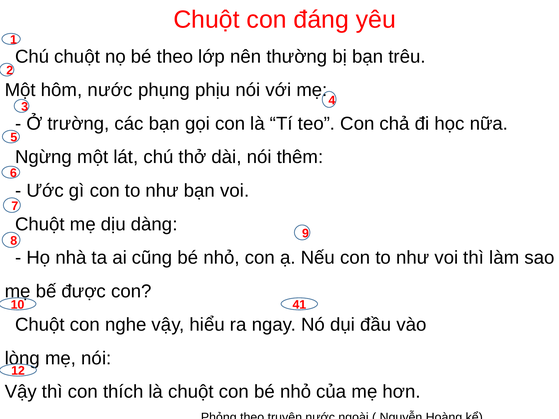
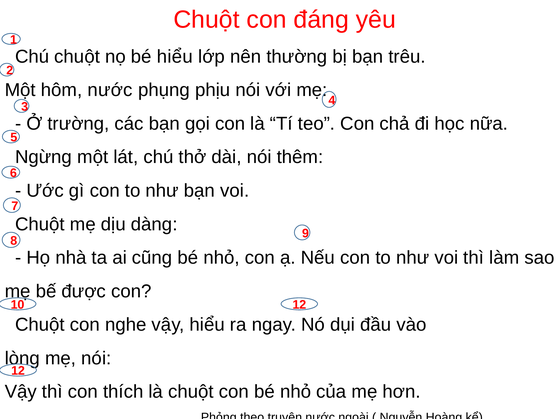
bé theo: theo -> hiểu (175, 57)
10 41: 41 -> 12 (299, 305)
